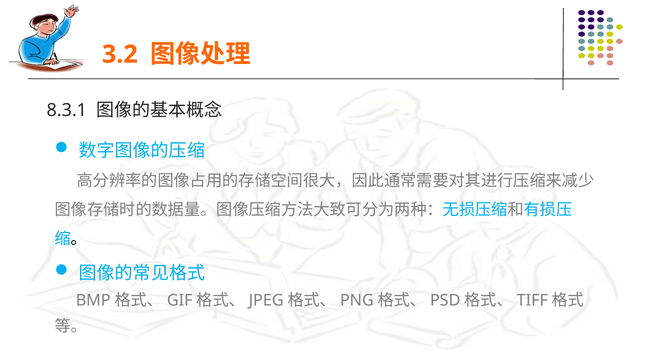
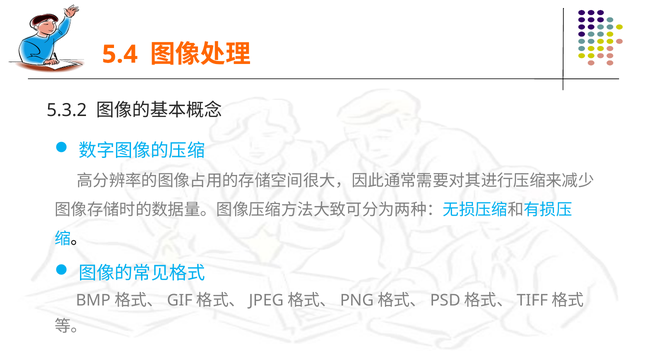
3.2: 3.2 -> 5.4 (120, 54)
8.3.1: 8.3.1 -> 5.3.2 (67, 110)
